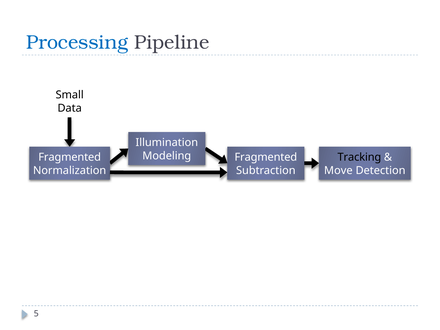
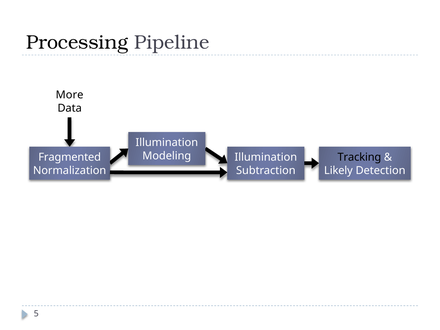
Processing colour: blue -> black (77, 42)
Small: Small -> More (70, 95)
Fragmented: Fragmented -> Illumination (266, 157)
Move: Move -> Likely (338, 171)
